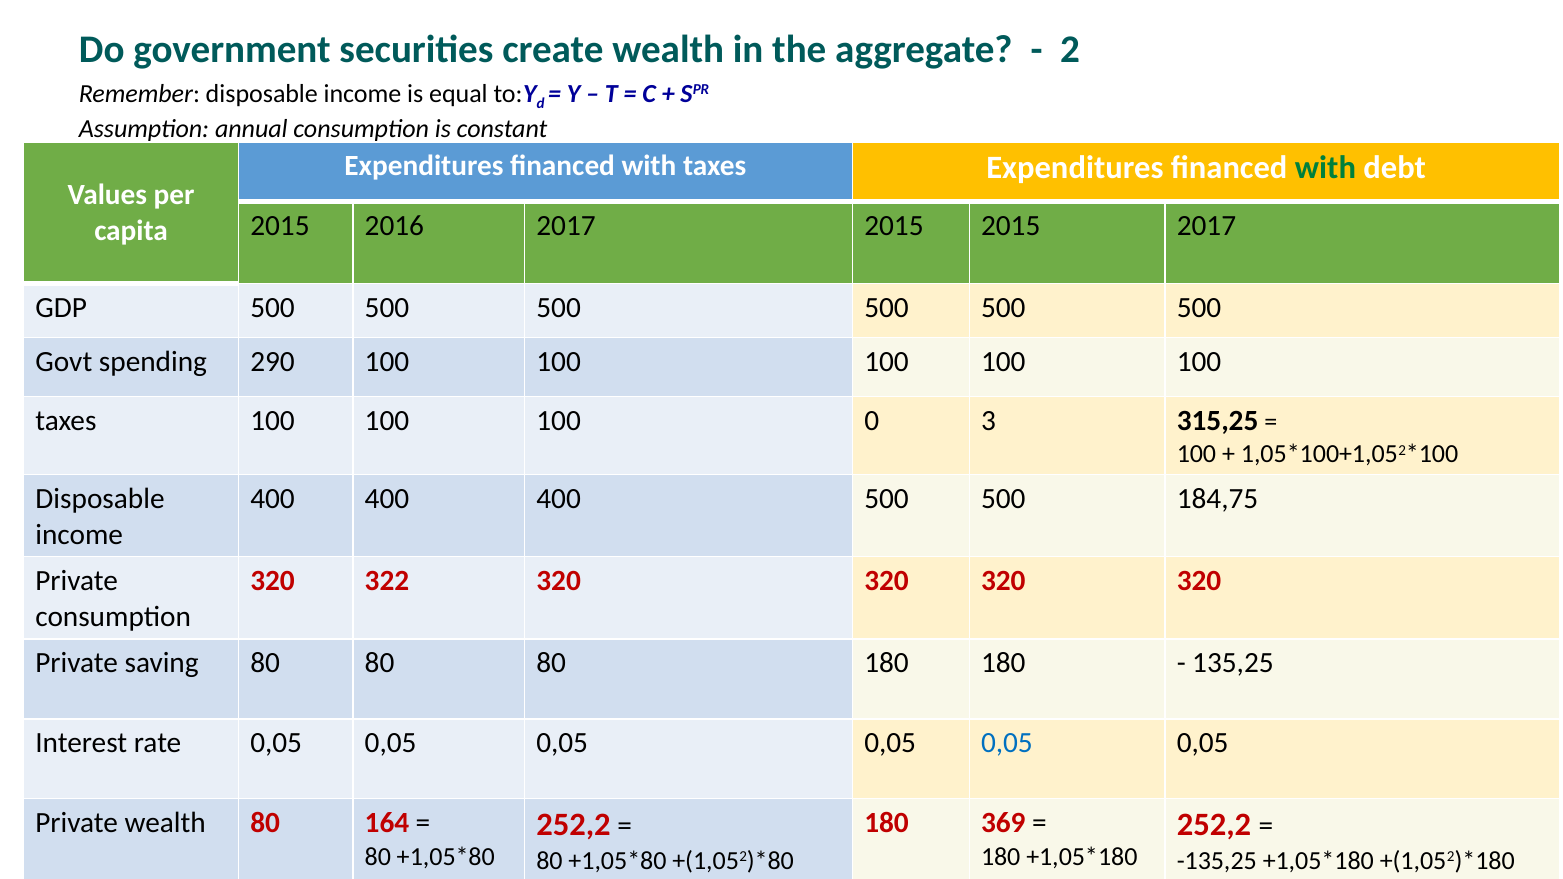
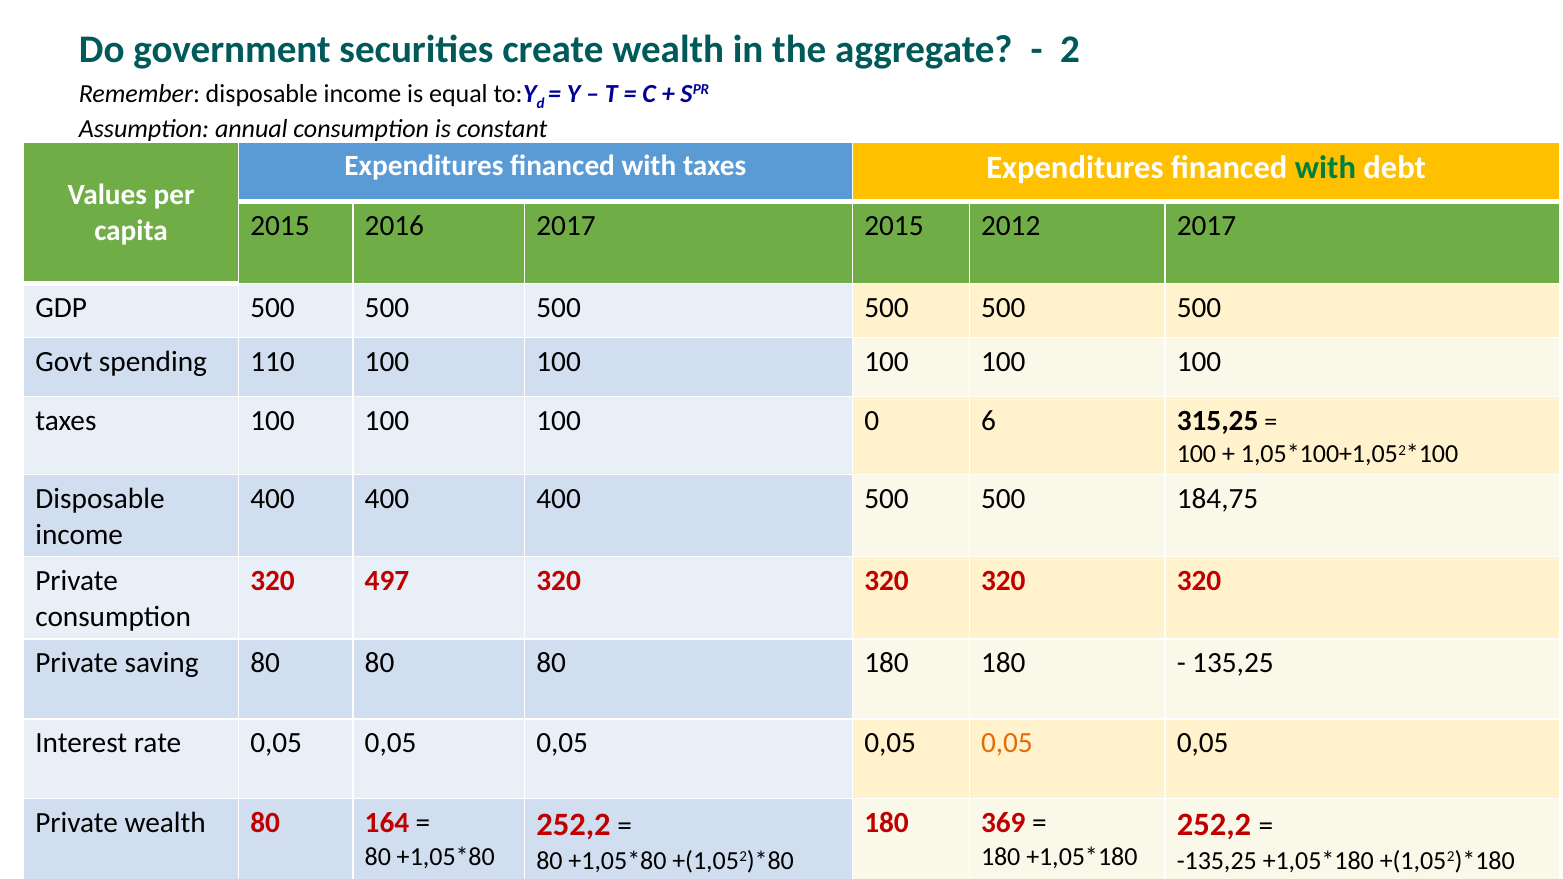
2015 2015: 2015 -> 2012 (1011, 226)
290: 290 -> 110 (273, 362)
3: 3 -> 6 (988, 421)
322: 322 -> 497 (387, 581)
0,05 colour: blue -> orange (1007, 743)
